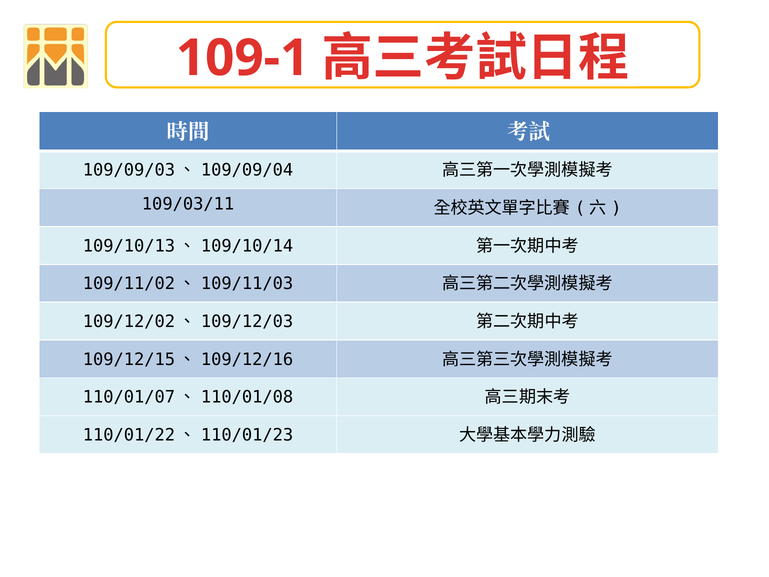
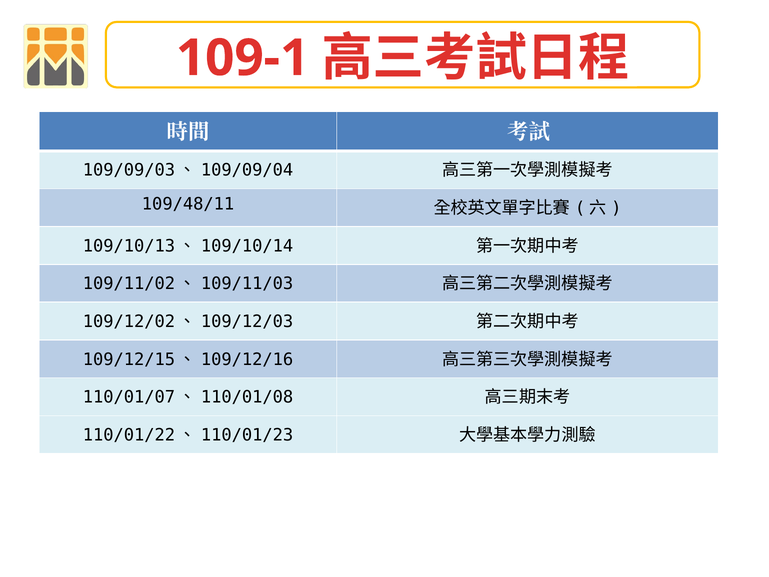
109/03/11: 109/03/11 -> 109/48/11 (188, 204)
